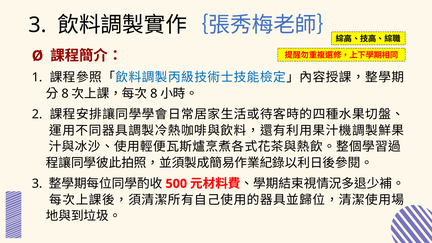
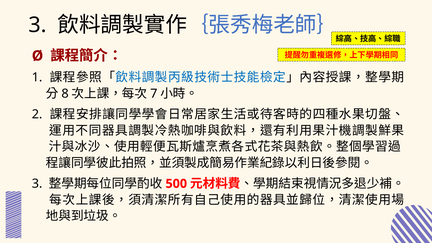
8: 8 -> 7 (154, 94)
